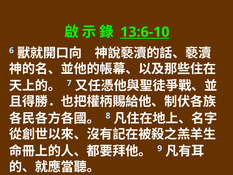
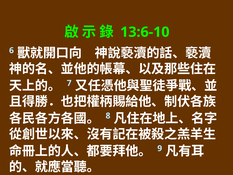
13:6-10 underline: present -> none (145, 32)
